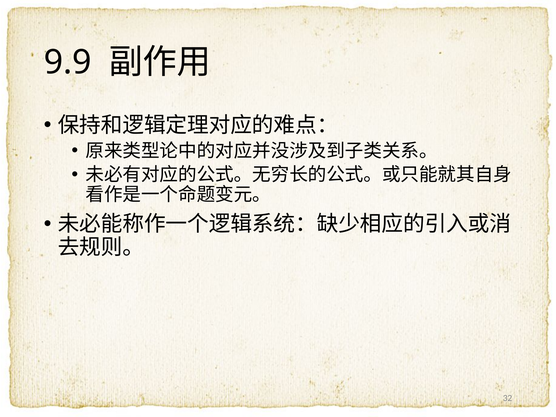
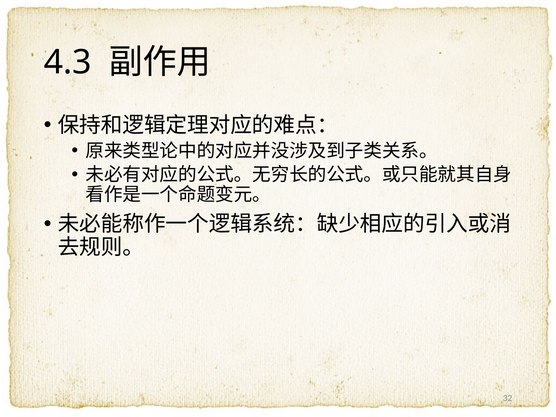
9.9: 9.9 -> 4.3 (68, 62)
